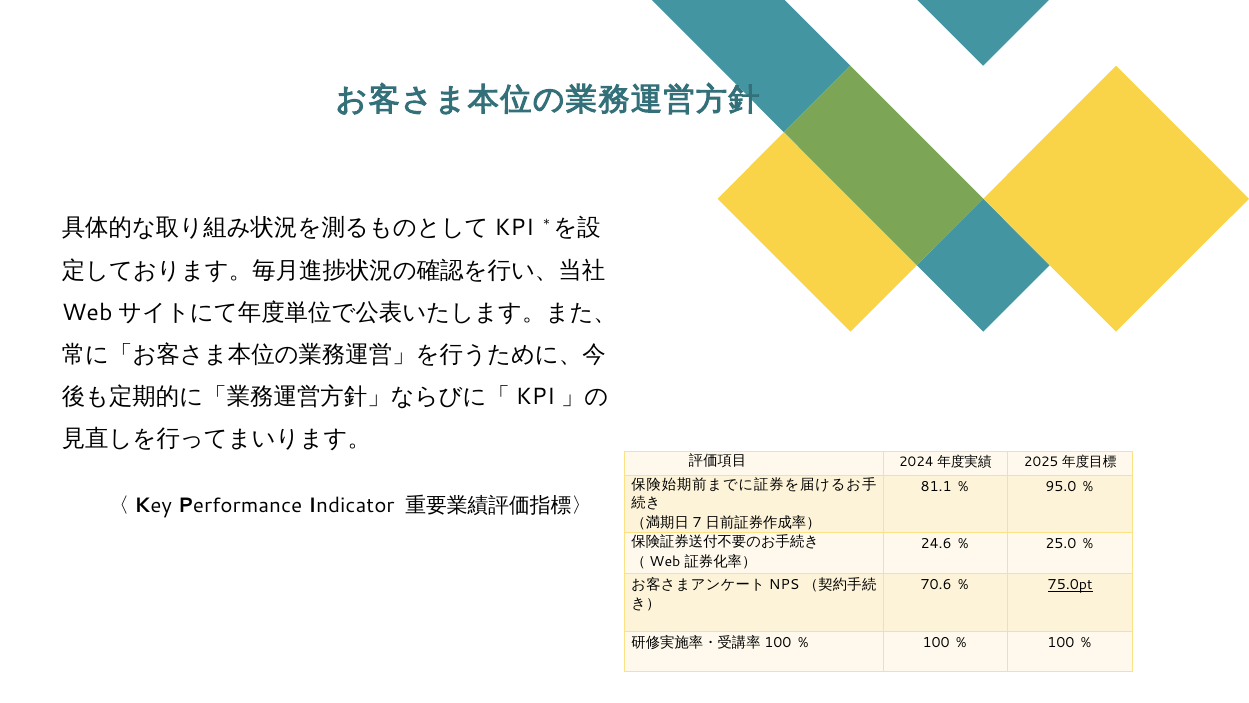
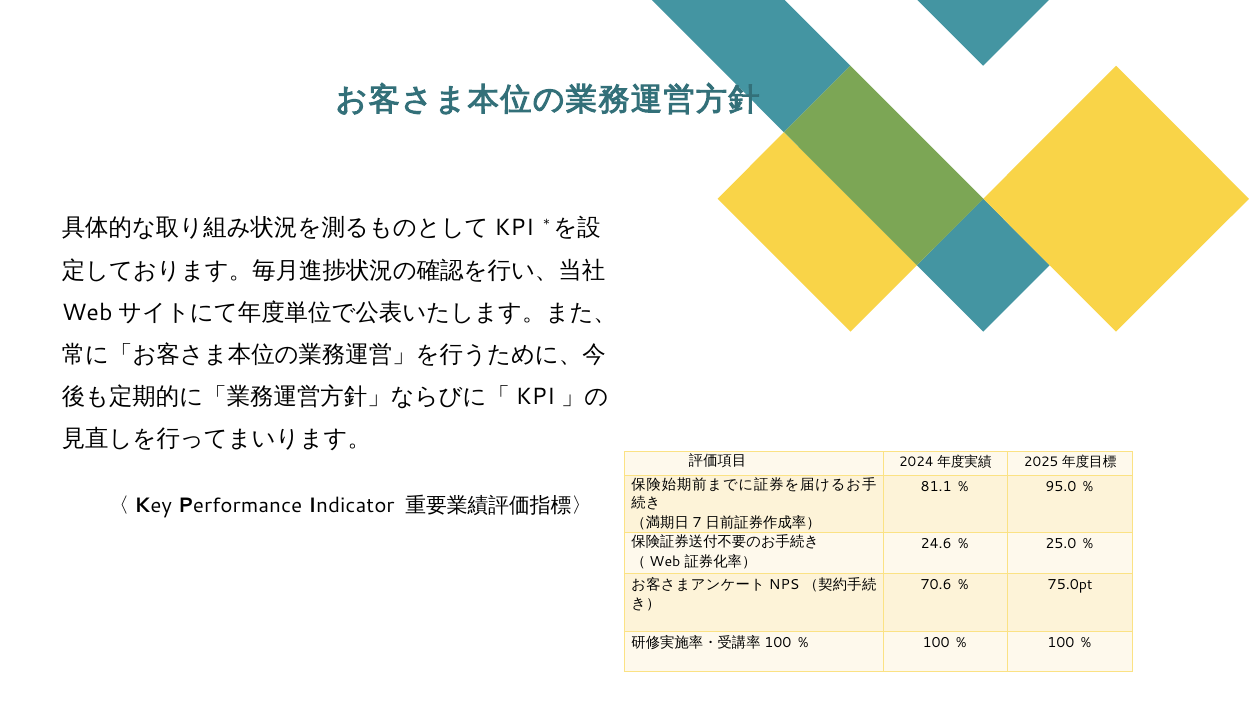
75.0pt underline: present -> none (1070, 585)
